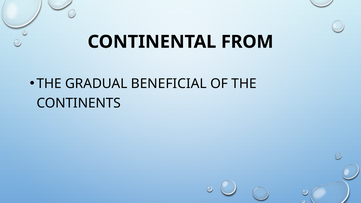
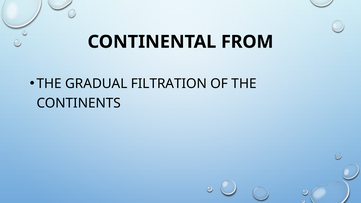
BENEFICIAL: BENEFICIAL -> FILTRATION (169, 84)
